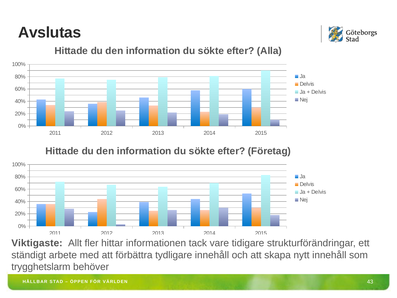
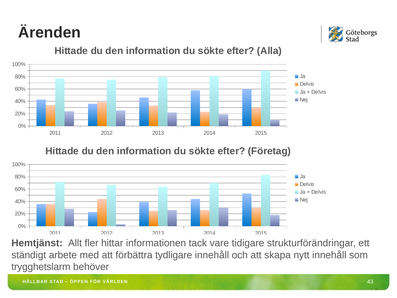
Avslutas: Avslutas -> Ärenden (50, 32)
Viktigaste: Viktigaste -> Hemtjänst (37, 243)
